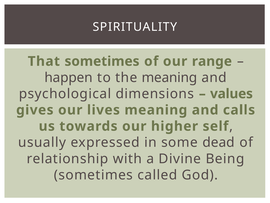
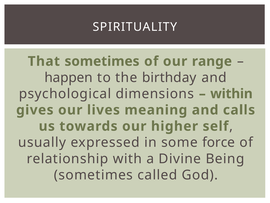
the meaning: meaning -> birthday (169, 77)
values: values -> within (231, 94)
dead: dead -> force (219, 142)
